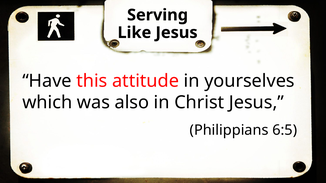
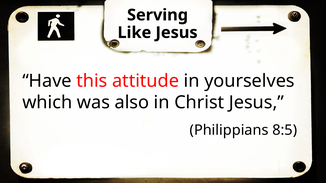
6:5: 6:5 -> 8:5 (285, 130)
